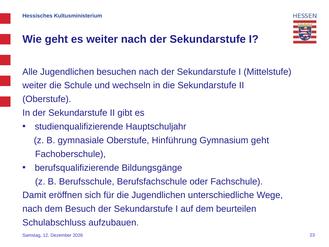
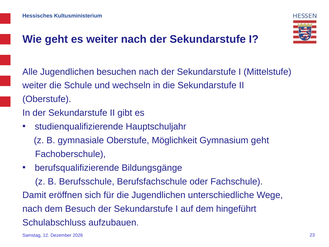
Hinführung: Hinführung -> Möglichkeit (174, 140)
beurteilen: beurteilen -> hingeführt (236, 209)
